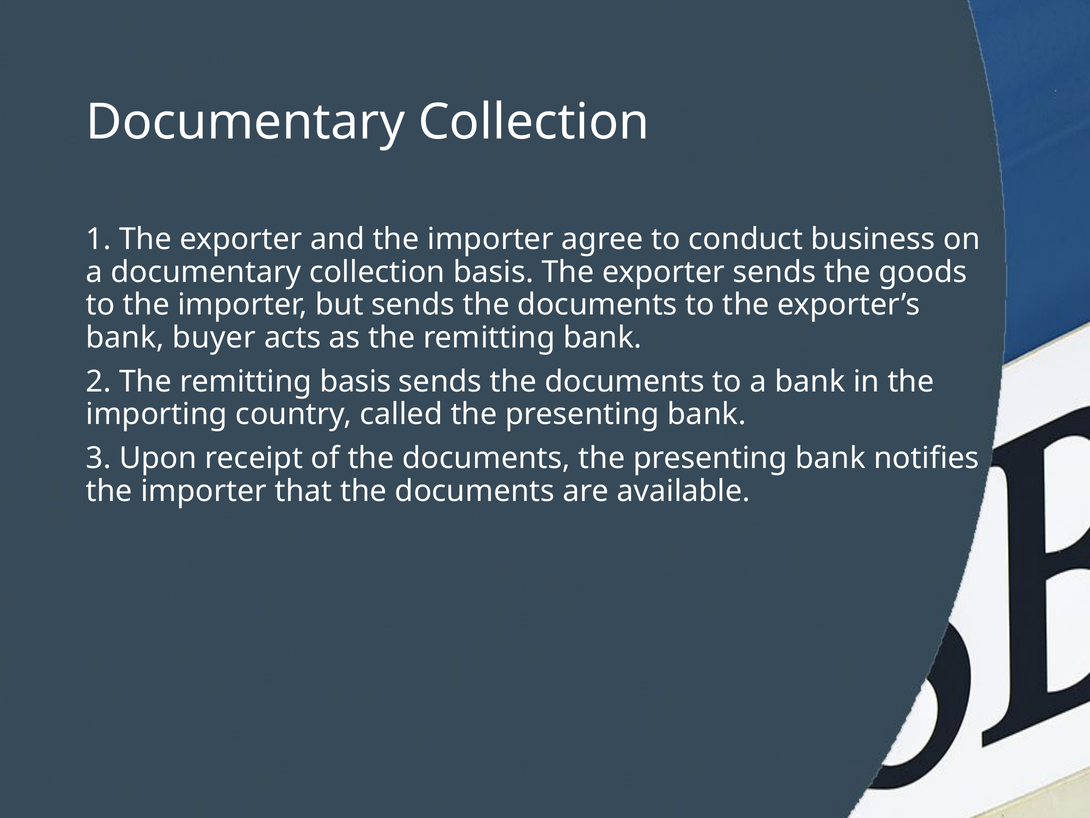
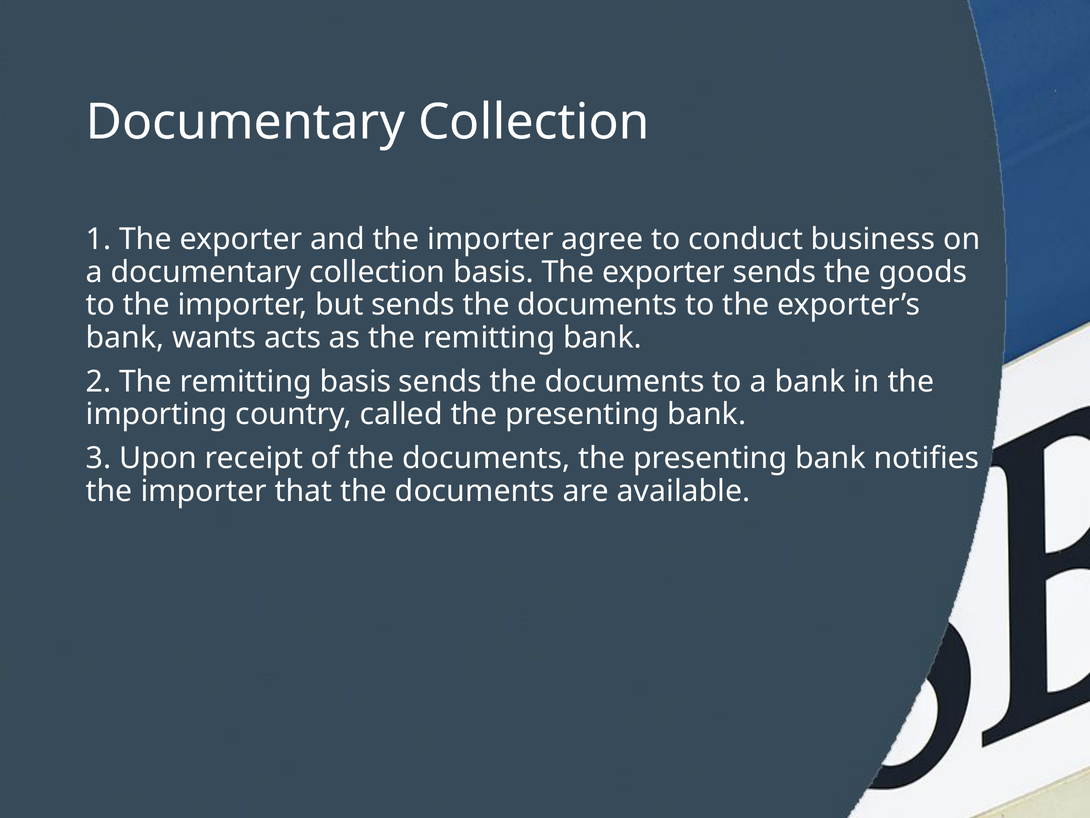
buyer: buyer -> wants (214, 337)
